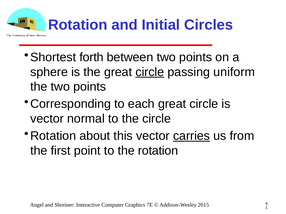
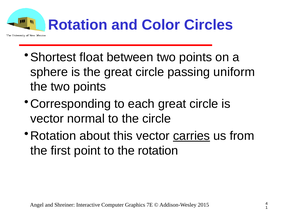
Initial: Initial -> Color (161, 25)
forth: forth -> float (91, 57)
circle underline: present -> none (150, 72)
